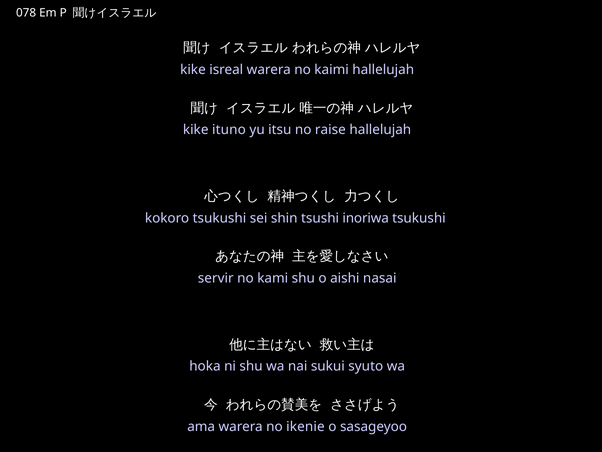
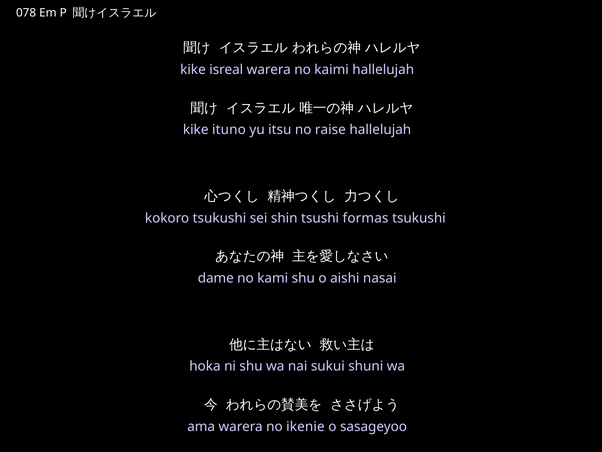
inoriwa: inoriwa -> formas (366, 218)
servir: servir -> dame (216, 278)
syuto: syuto -> shuni (366, 366)
